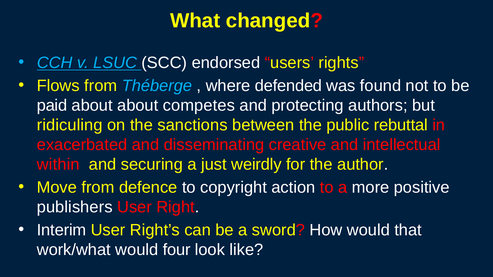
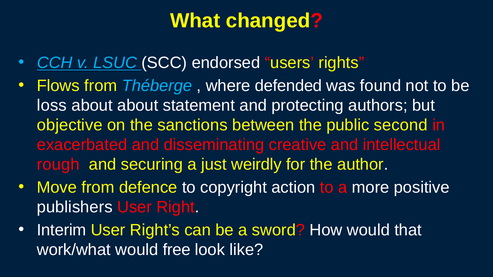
paid: paid -> loss (52, 106)
competes: competes -> statement (199, 106)
ridiculing: ridiculing -> objective (70, 125)
rebuttal: rebuttal -> second (401, 125)
within: within -> rough (58, 165)
four: four -> free (177, 250)
